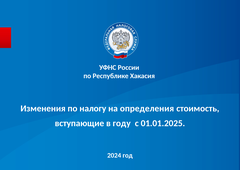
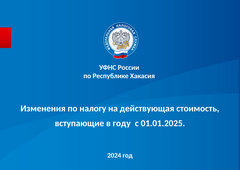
определения: определения -> действующая (147, 108)
